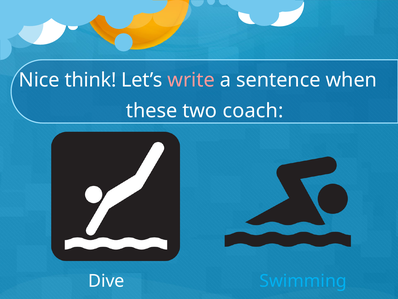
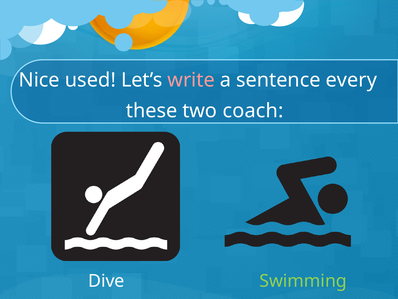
think: think -> used (90, 80)
when: when -> every (351, 80)
Swimming colour: light blue -> light green (303, 281)
